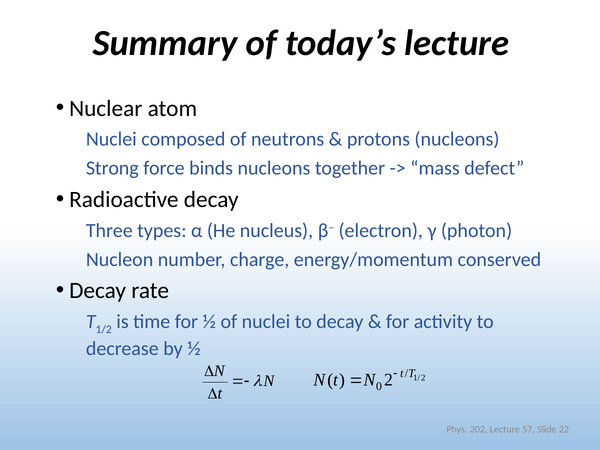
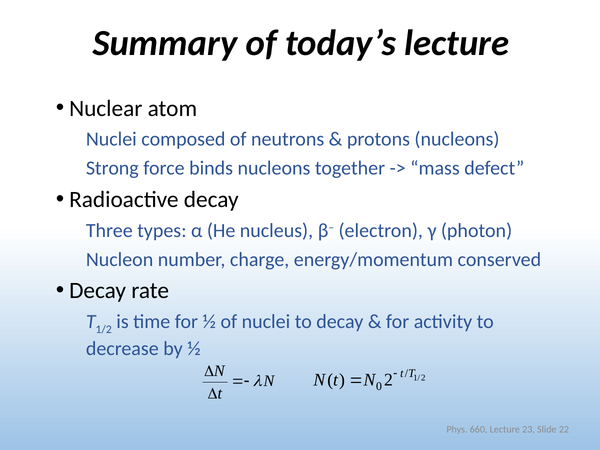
202: 202 -> 660 (479, 430)
57: 57 -> 23 (529, 430)
